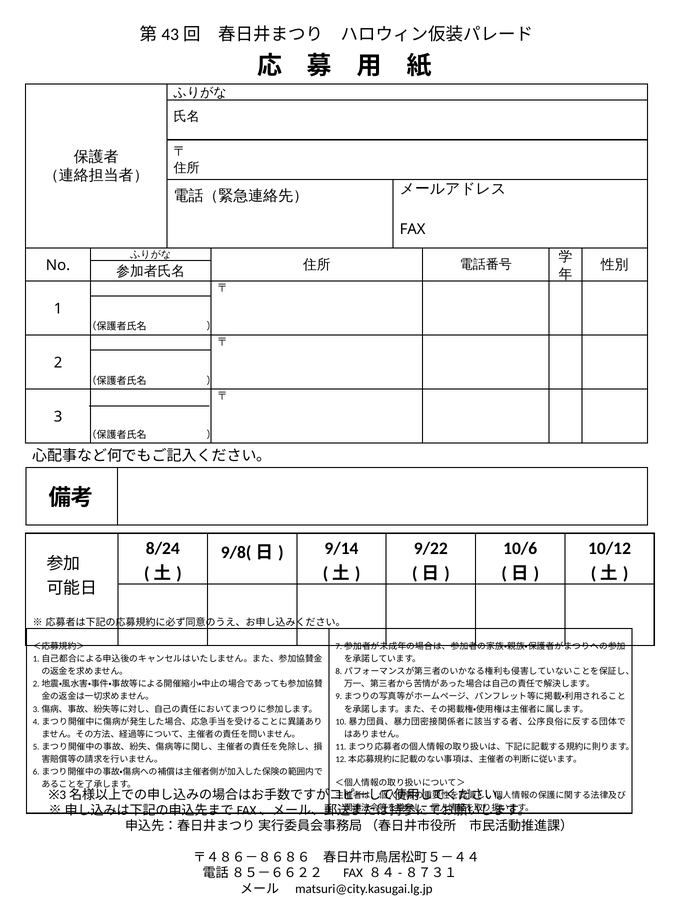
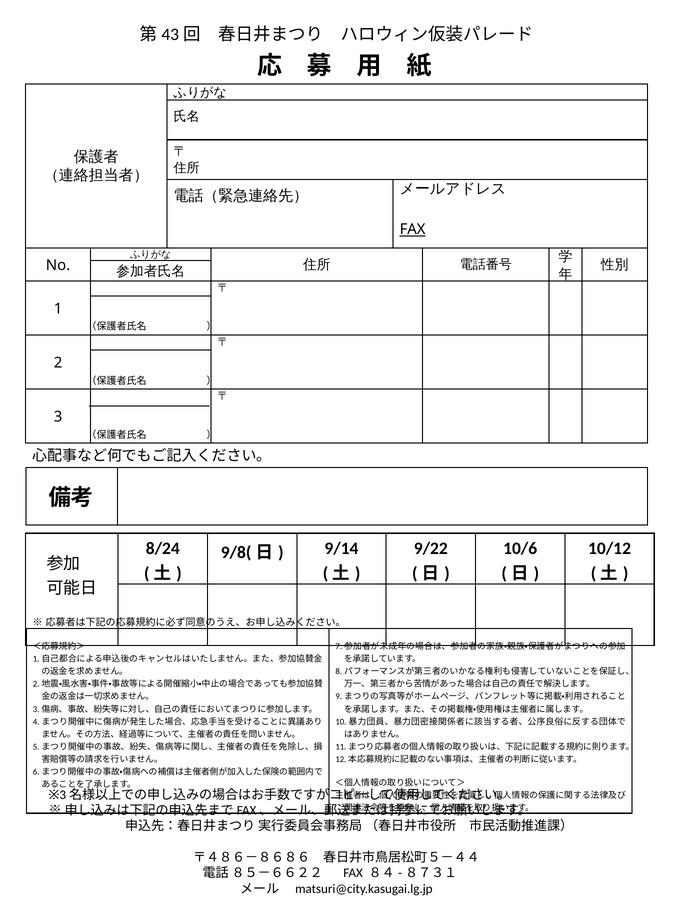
FAX underline: none -> present (413, 230)
